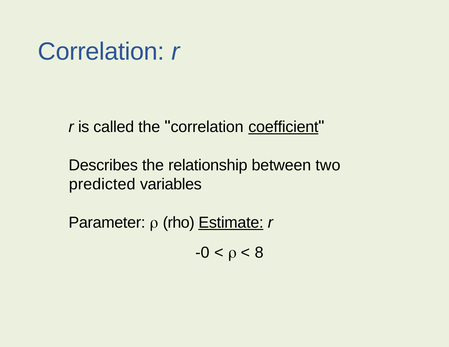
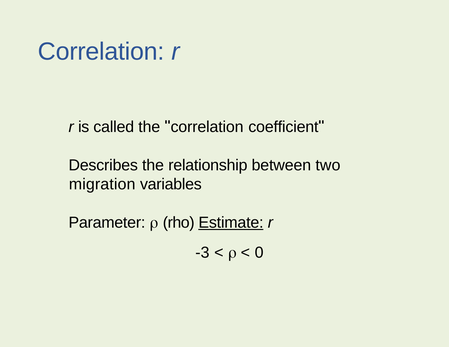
coefficient underline: present -> none (283, 127)
predicted: predicted -> migration (102, 184)
-0: -0 -> -3 (202, 253)
8: 8 -> 0 (259, 253)
